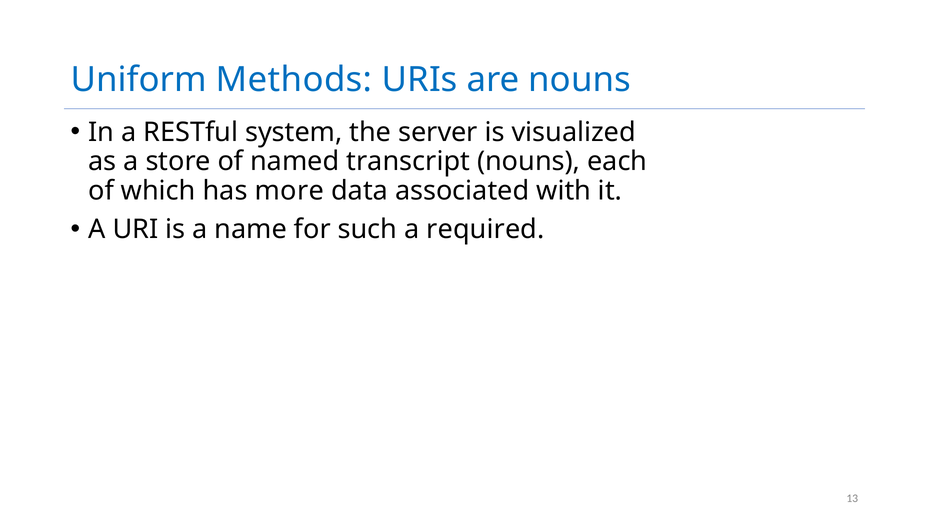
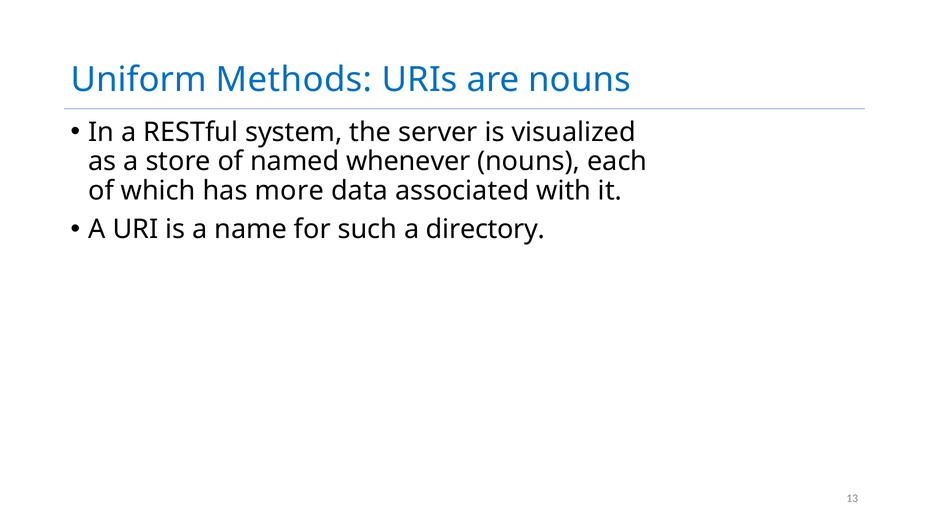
transcript: transcript -> whenever (408, 162)
required: required -> directory (486, 230)
